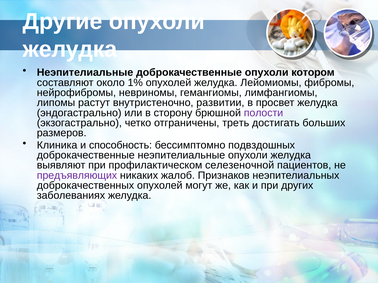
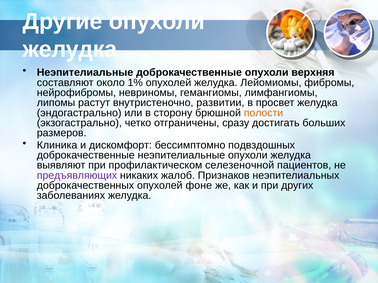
котором: котором -> верхняя (313, 73)
полости colour: purple -> orange (263, 113)
треть: треть -> сразу (236, 123)
способность: способность -> дискомфорт (120, 145)
могут: могут -> фоне (199, 186)
